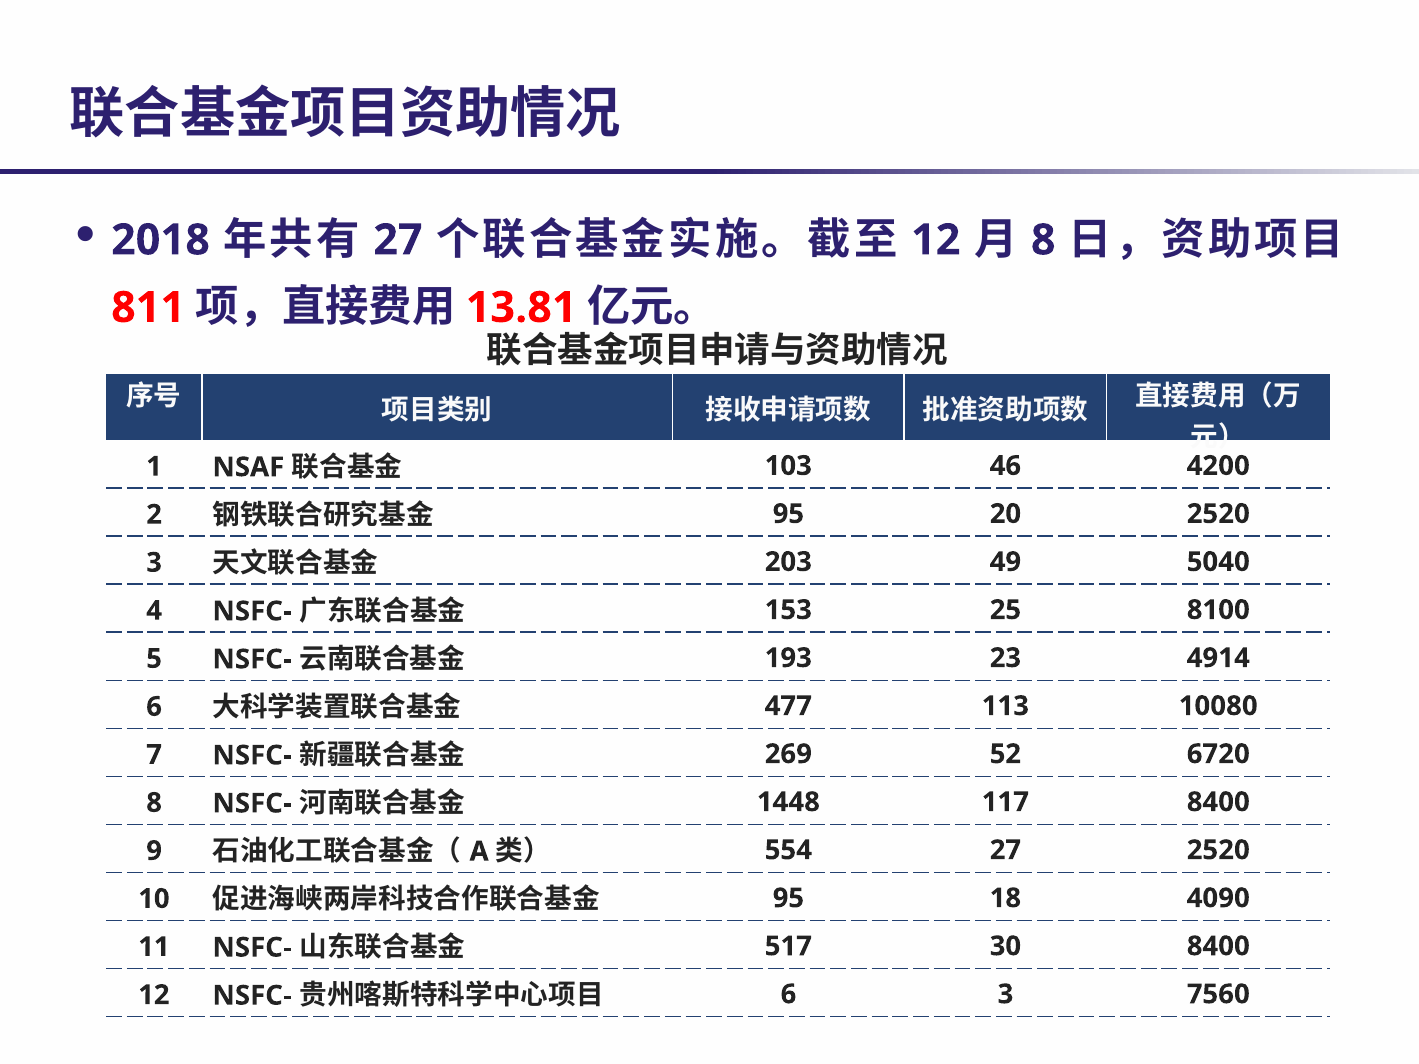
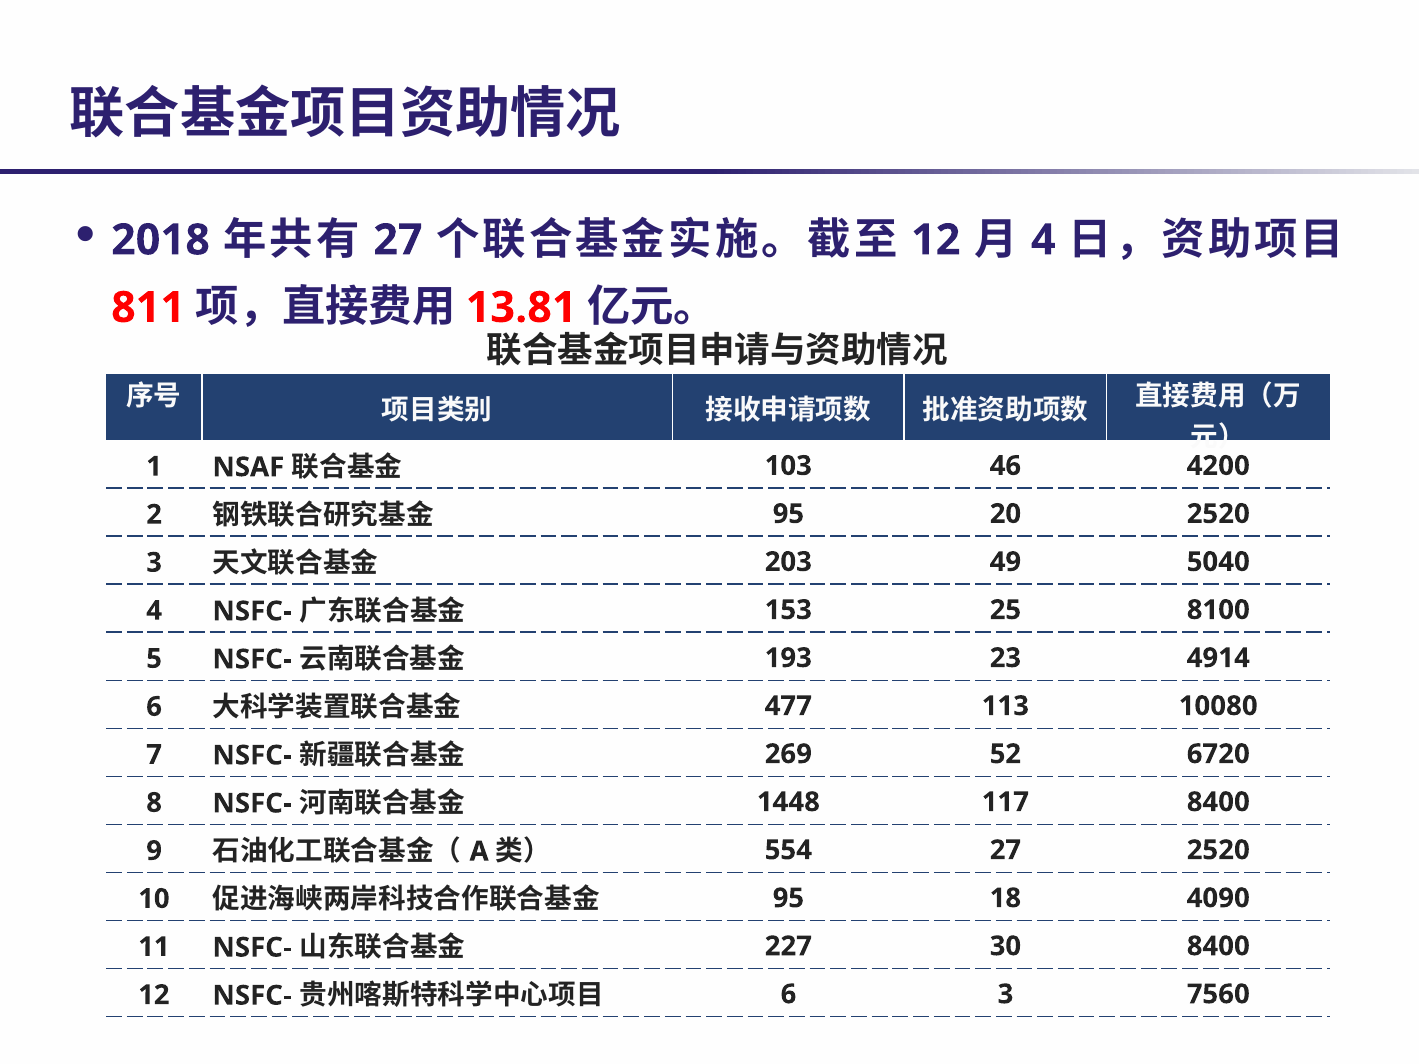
8: 8 -> 4 (1043, 240)
517: 517 -> 227 (788, 946)
